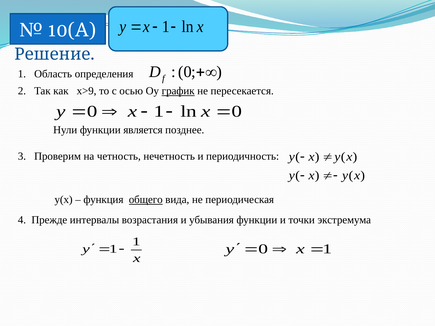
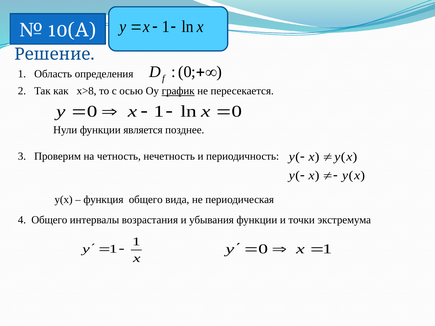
x>9: x>9 -> x>8 (87, 91)
общего underline: present -> none (146, 200)
4 Прежде: Прежде -> Общего (49, 220)
